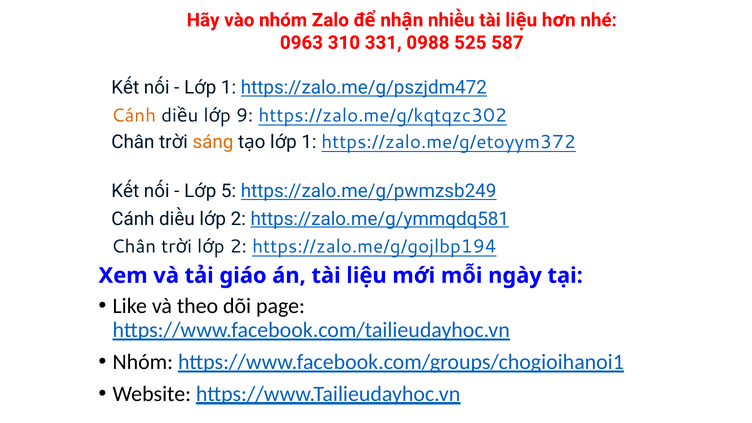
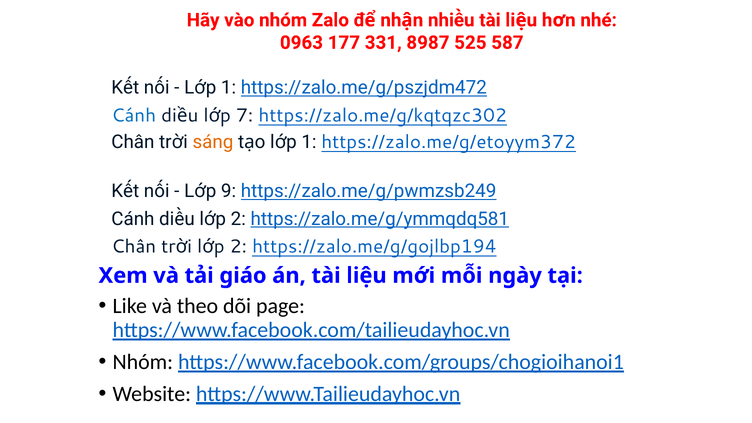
310: 310 -> 177 (344, 43)
0988: 0988 -> 8987 (428, 43)
Cánh colour: orange -> blue (134, 115)
9: 9 -> 7 (245, 115)
5: 5 -> 9 (229, 191)
